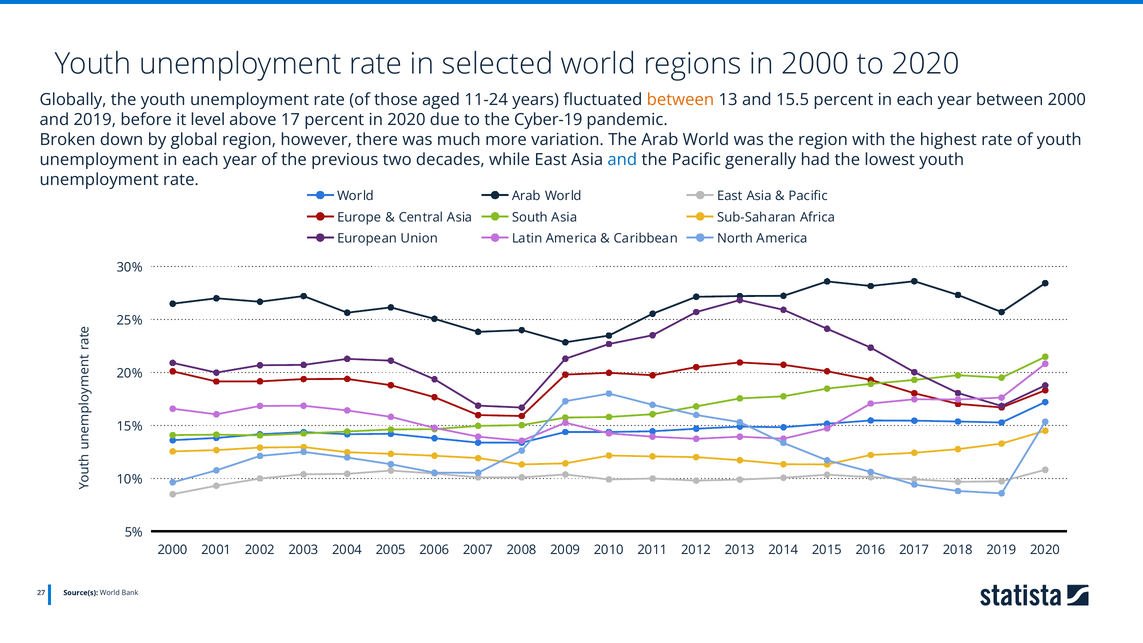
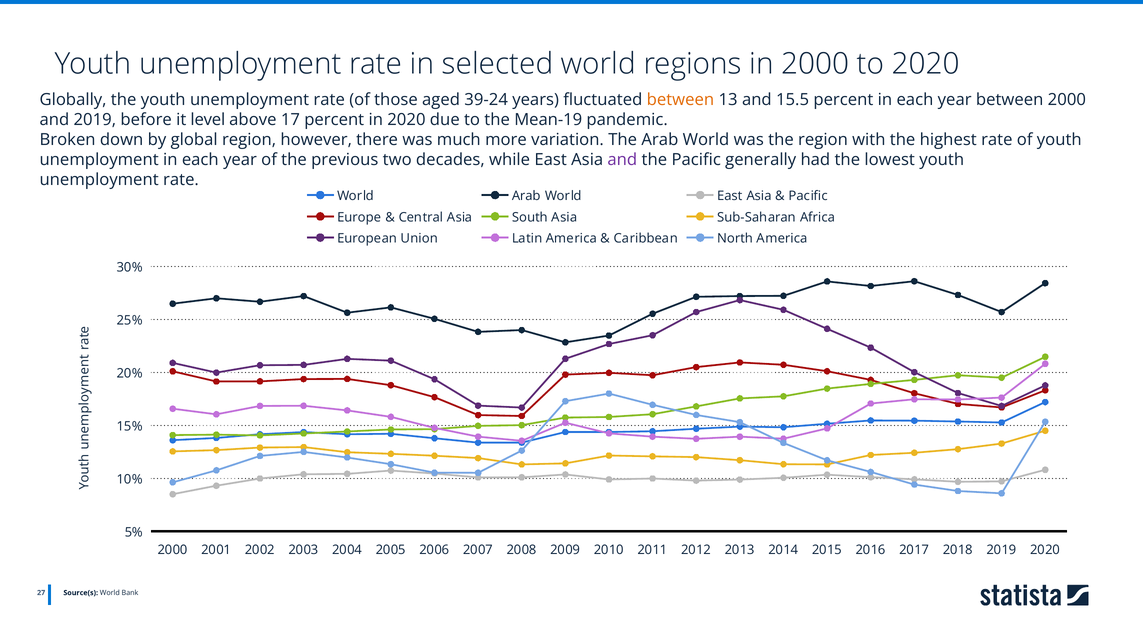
11-24: 11-24 -> 39-24 (486, 100)
Cyber-19: Cyber-19 -> Mean-19 (548, 120)
and colour: blue -> purple (622, 160)
